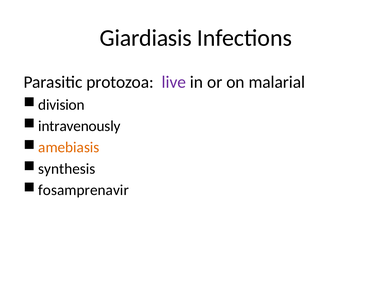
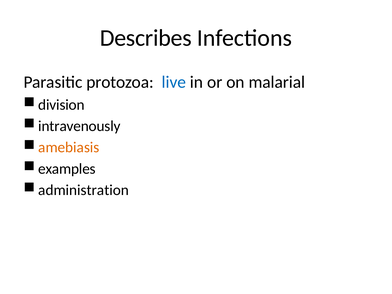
Giardiasis: Giardiasis -> Describes (146, 38)
live colour: purple -> blue (174, 82)
synthesis: synthesis -> examples (67, 169)
fosamprenavir: fosamprenavir -> administration (84, 190)
